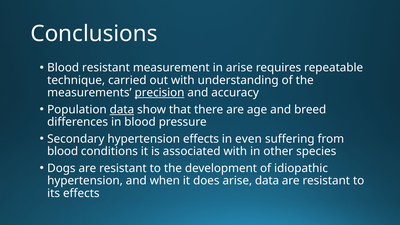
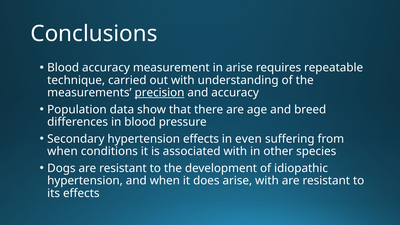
Blood resistant: resistant -> accuracy (106, 68)
data underline: present -> none (122, 110)
blood: blood -> when (62, 151)
arise data: data -> with (267, 181)
